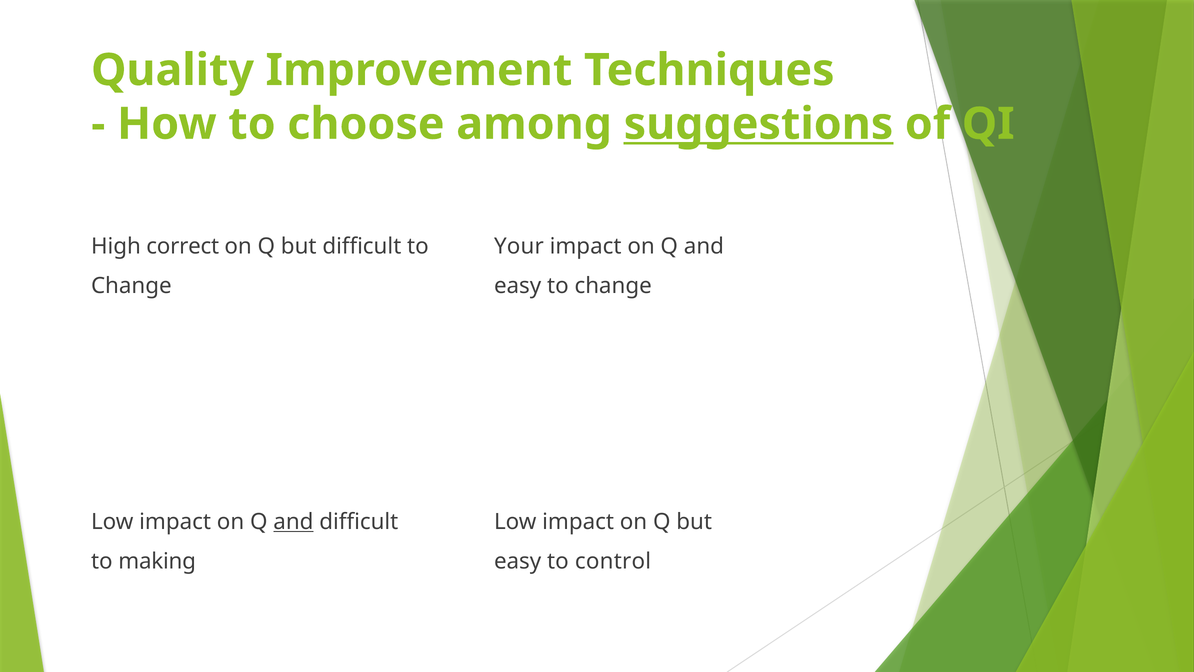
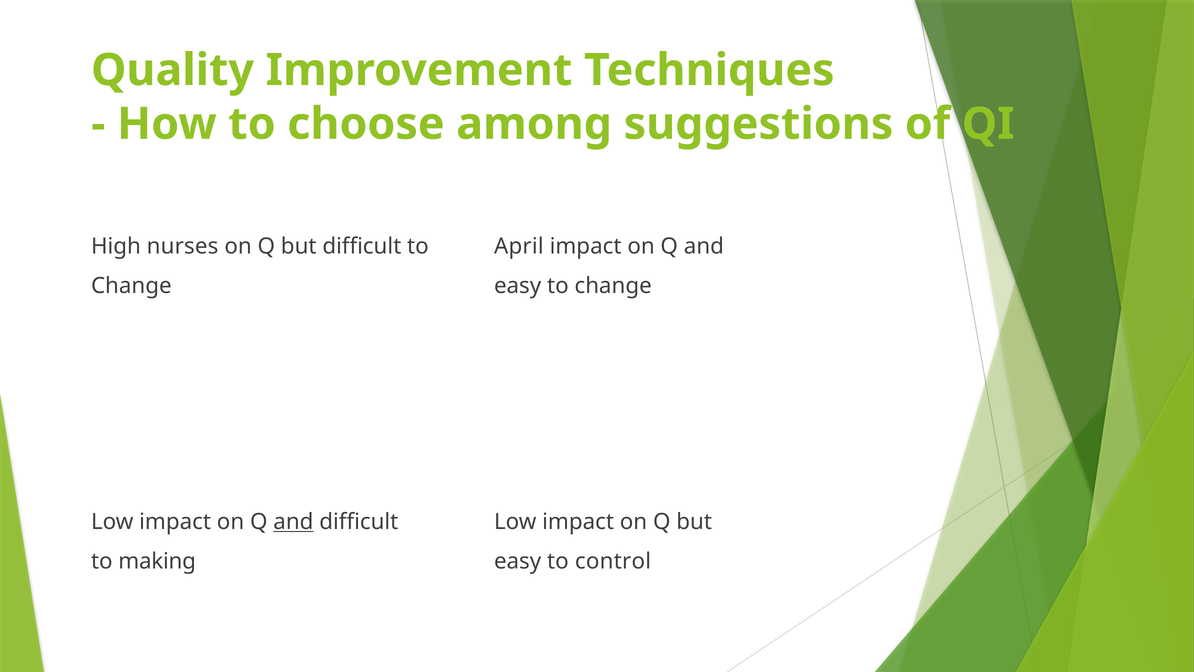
suggestions underline: present -> none (758, 124)
correct: correct -> nurses (183, 246)
Your: Your -> April (519, 246)
